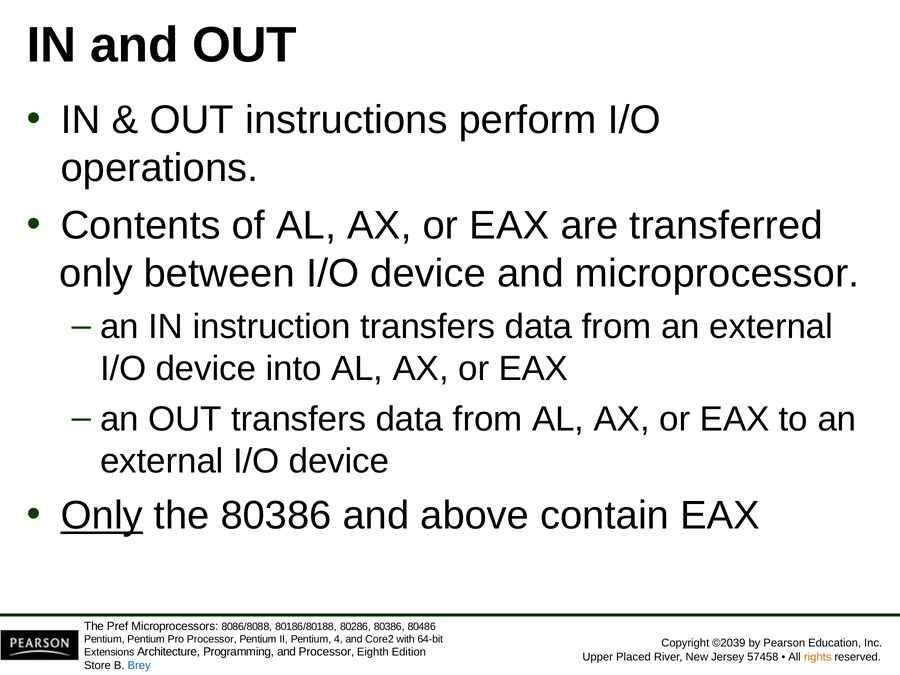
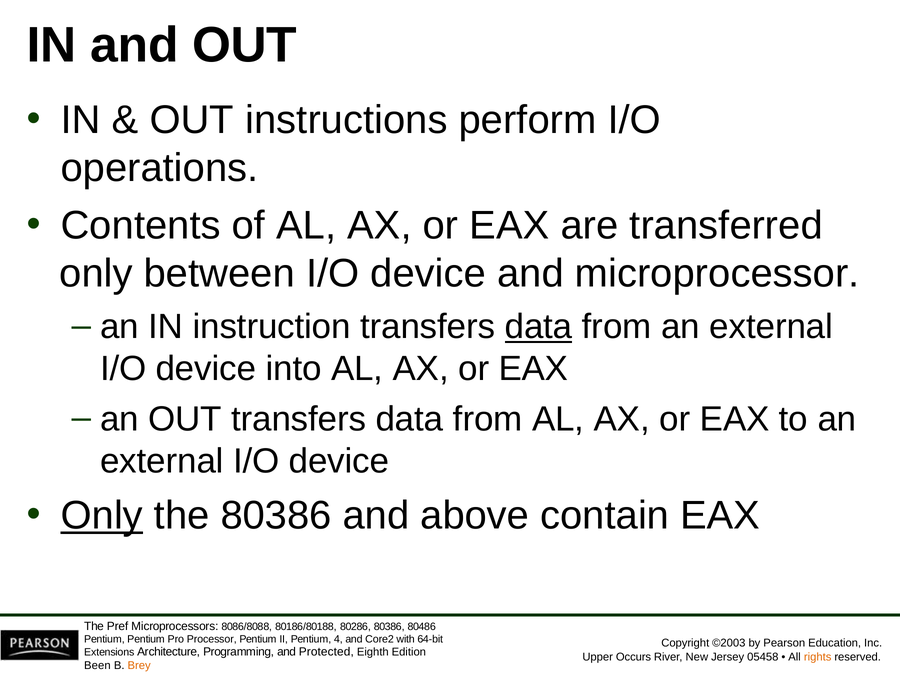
data underline: none -> present (539, 327)
©2039: ©2039 -> ©2003 (729, 643)
and Processor: Processor -> Protected (326, 652)
Placed: Placed -> Occurs (634, 657)
57458: 57458 -> 05458 (763, 657)
Store: Store -> Been (97, 666)
Brey colour: blue -> orange (139, 666)
